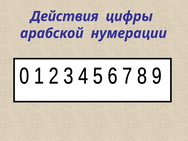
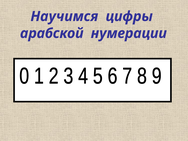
Действия: Действия -> Научимся (64, 16)
